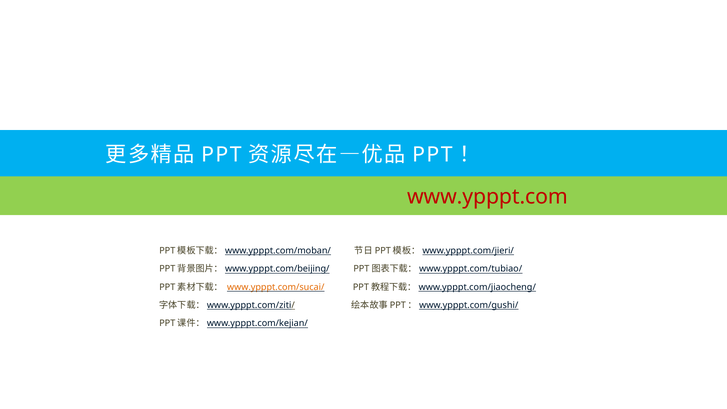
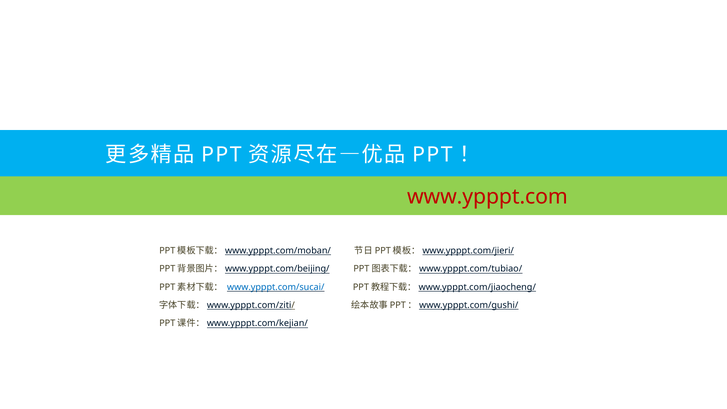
www.ypppt.com/sucai/ colour: orange -> blue (276, 287)
